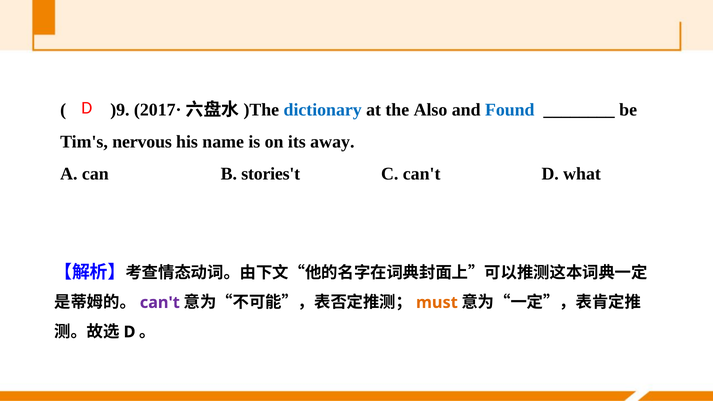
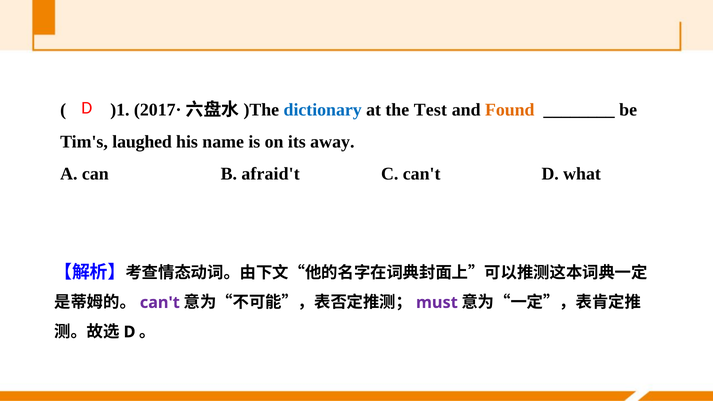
)9: )9 -> )1 (120, 110)
Also: Also -> Test (430, 110)
Found colour: blue -> orange (510, 110)
nervous: nervous -> laughed (142, 142)
stories't: stories't -> afraid't (271, 174)
must colour: orange -> purple (437, 303)
